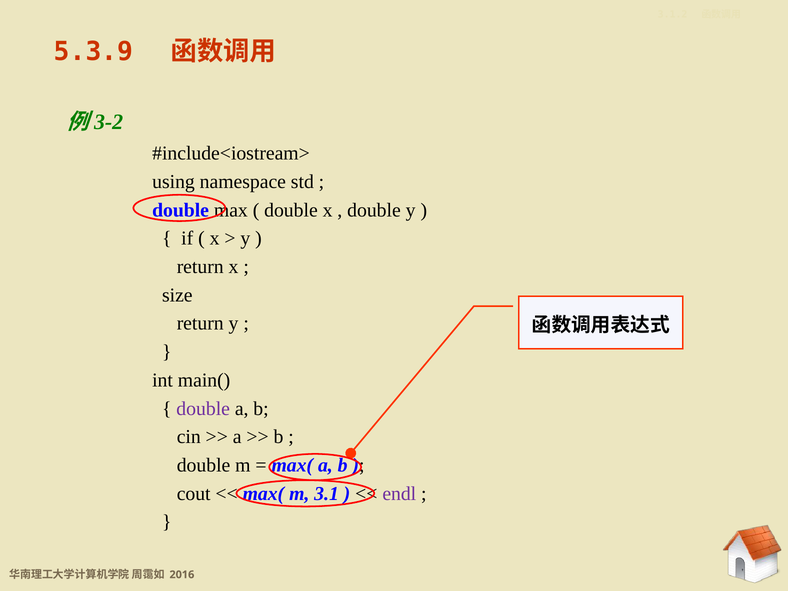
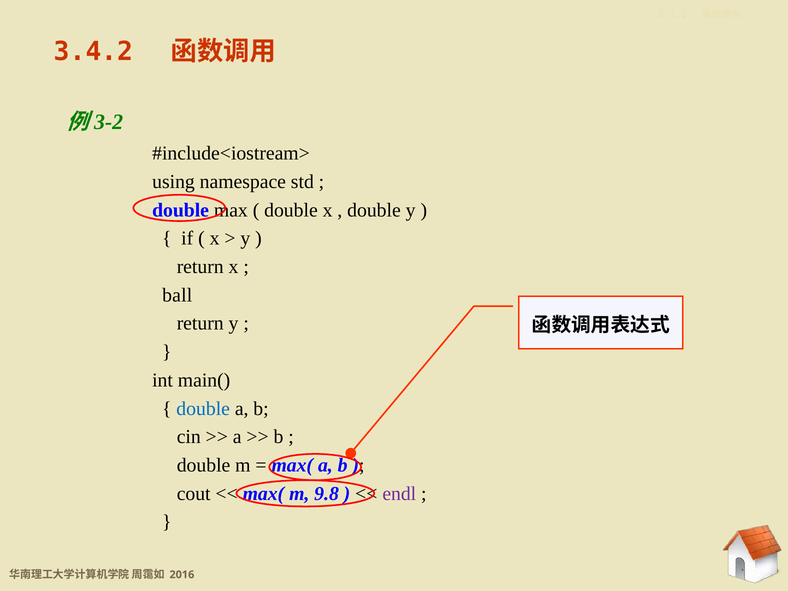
5.3.9: 5.3.9 -> 3.4.2 (93, 52)
size: size -> ball (177, 295)
double colour: purple -> blue (203, 409)
3.1: 3.1 -> 9.8 (327, 494)
